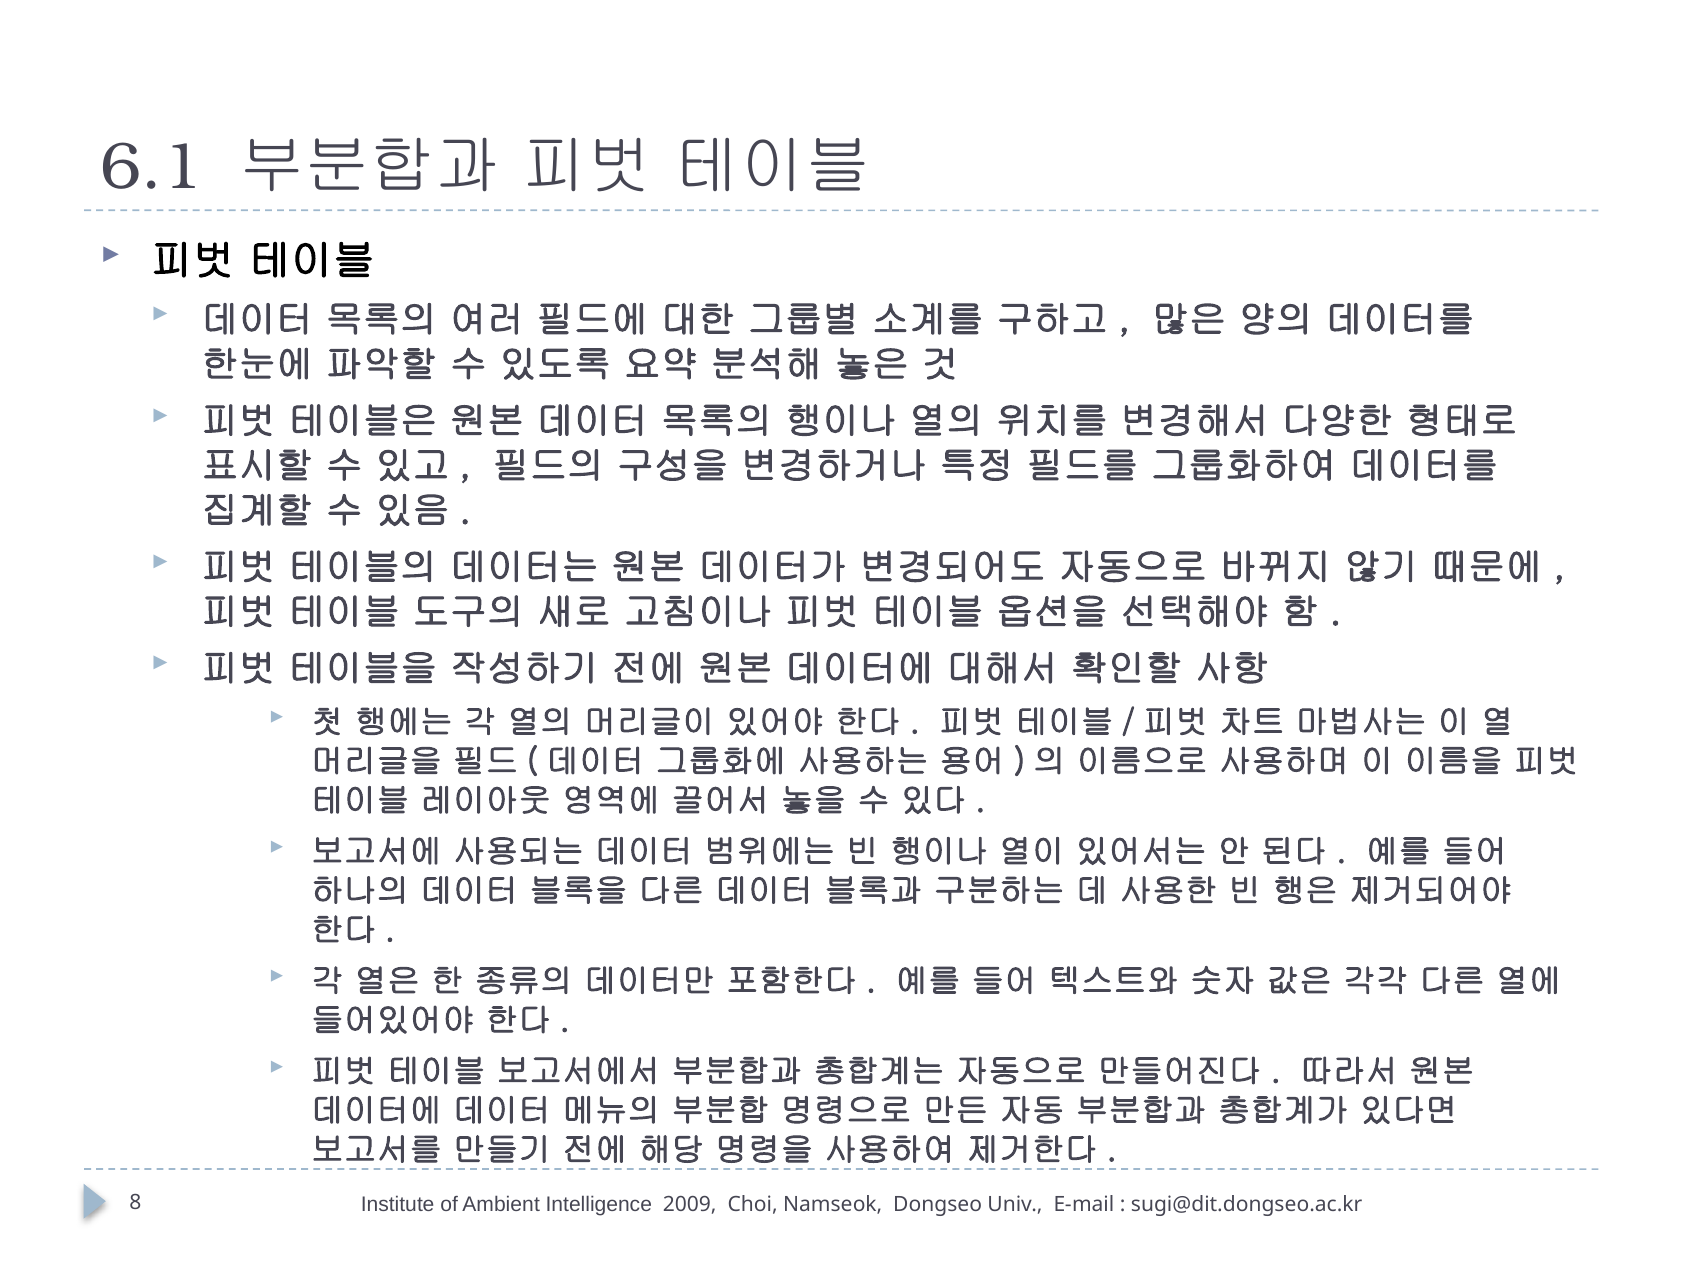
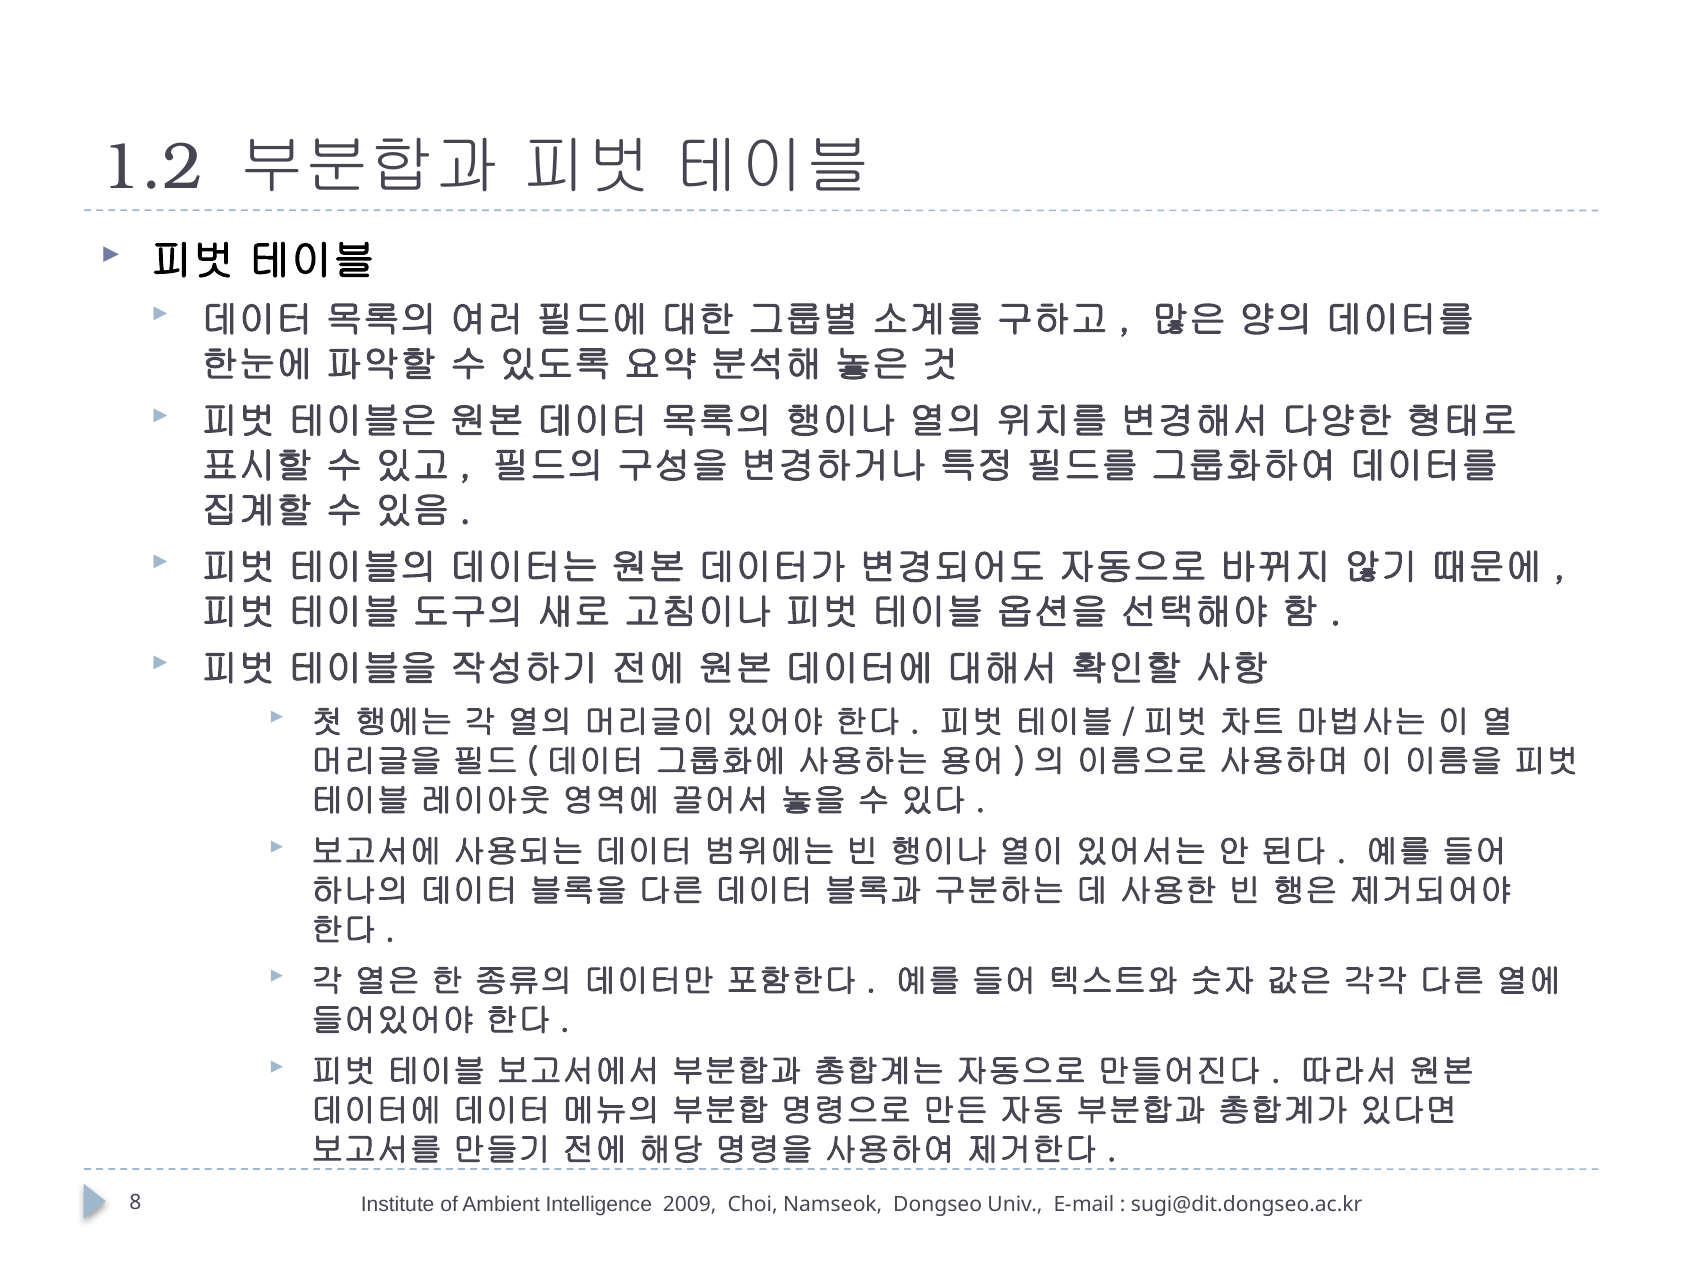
6.1: 6.1 -> 1.2 (152, 167)
